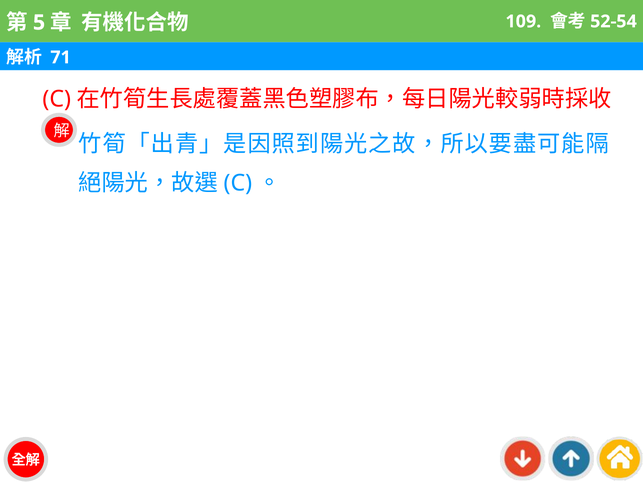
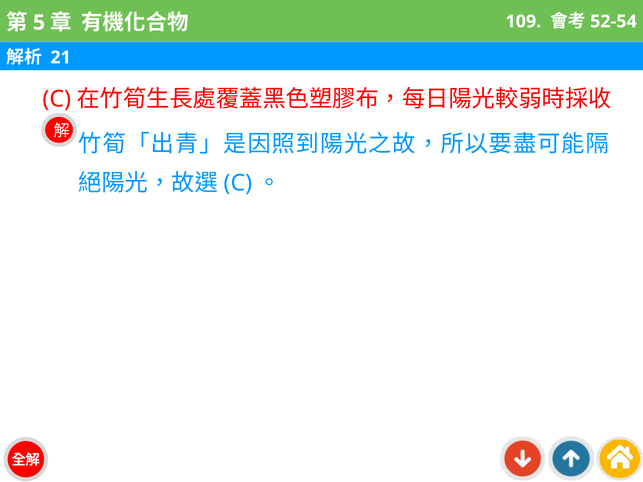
71: 71 -> 21 (61, 57)
